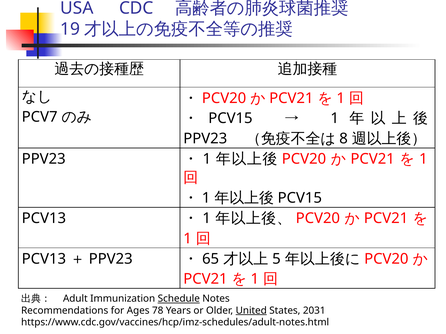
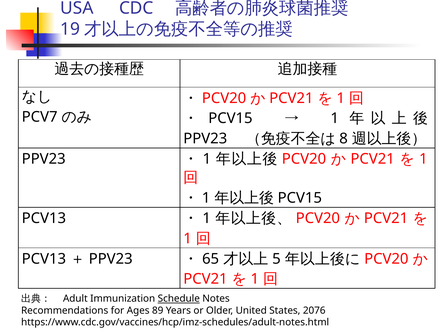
78: 78 -> 89 (158, 311)
United underline: present -> none (251, 311)
2031: 2031 -> 2076 (314, 311)
